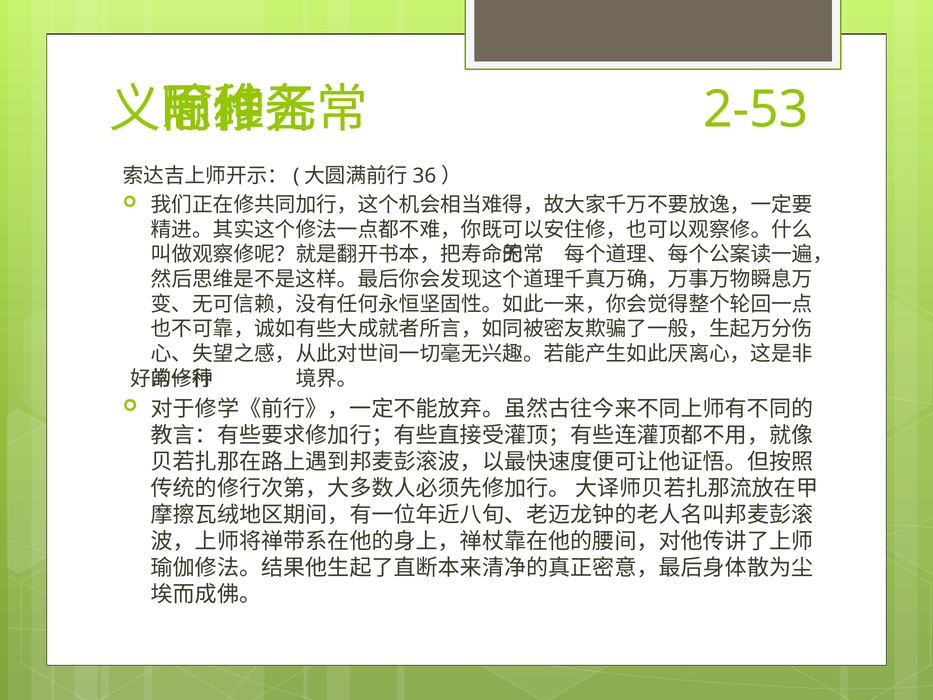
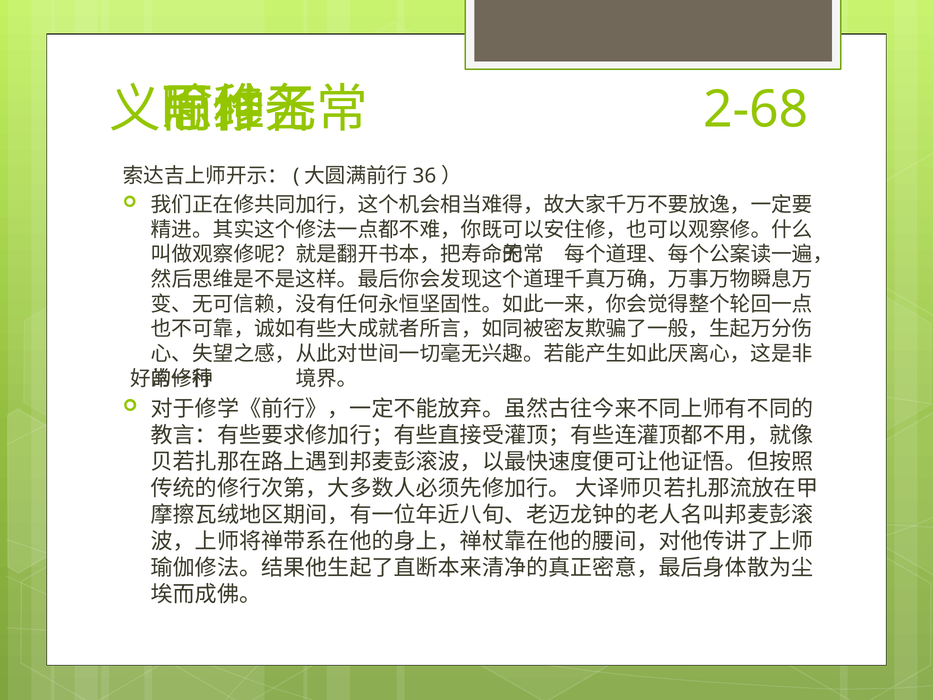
2-53: 2-53 -> 2-68 (756, 110)
